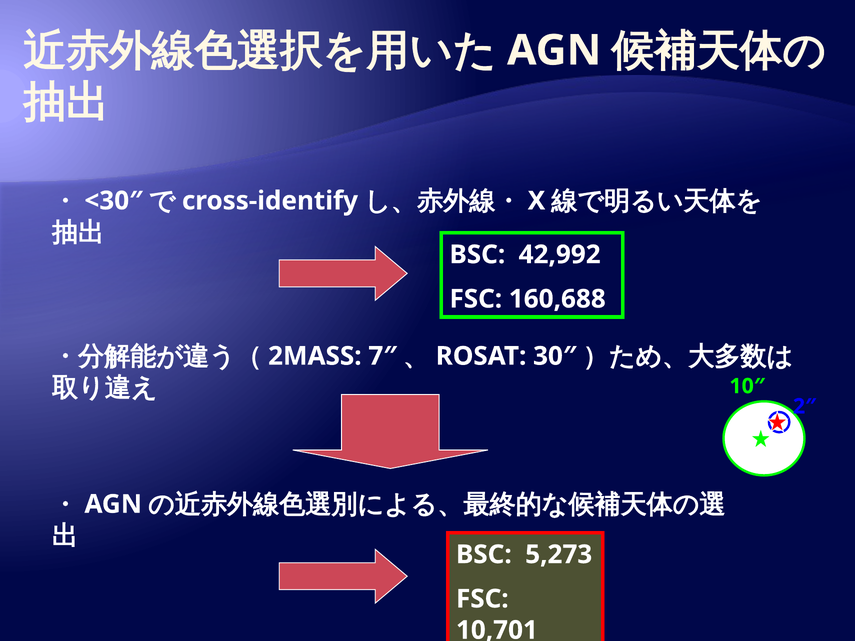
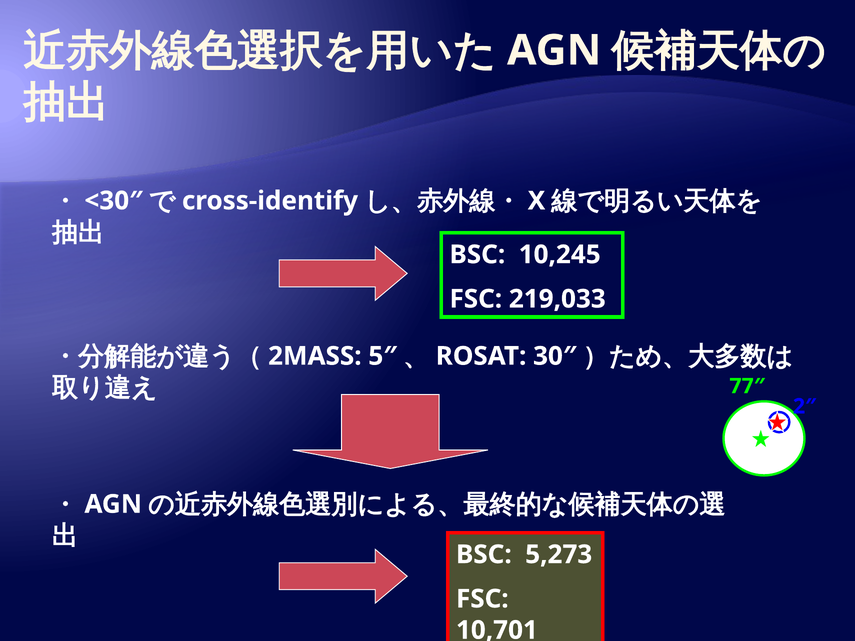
42,992: 42,992 -> 10,245 (560, 255)
160,688: 160,688 -> 219,033 (557, 299)
7″: 7″ -> 5″ (383, 356)
10″: 10″ -> 77″ (747, 386)
